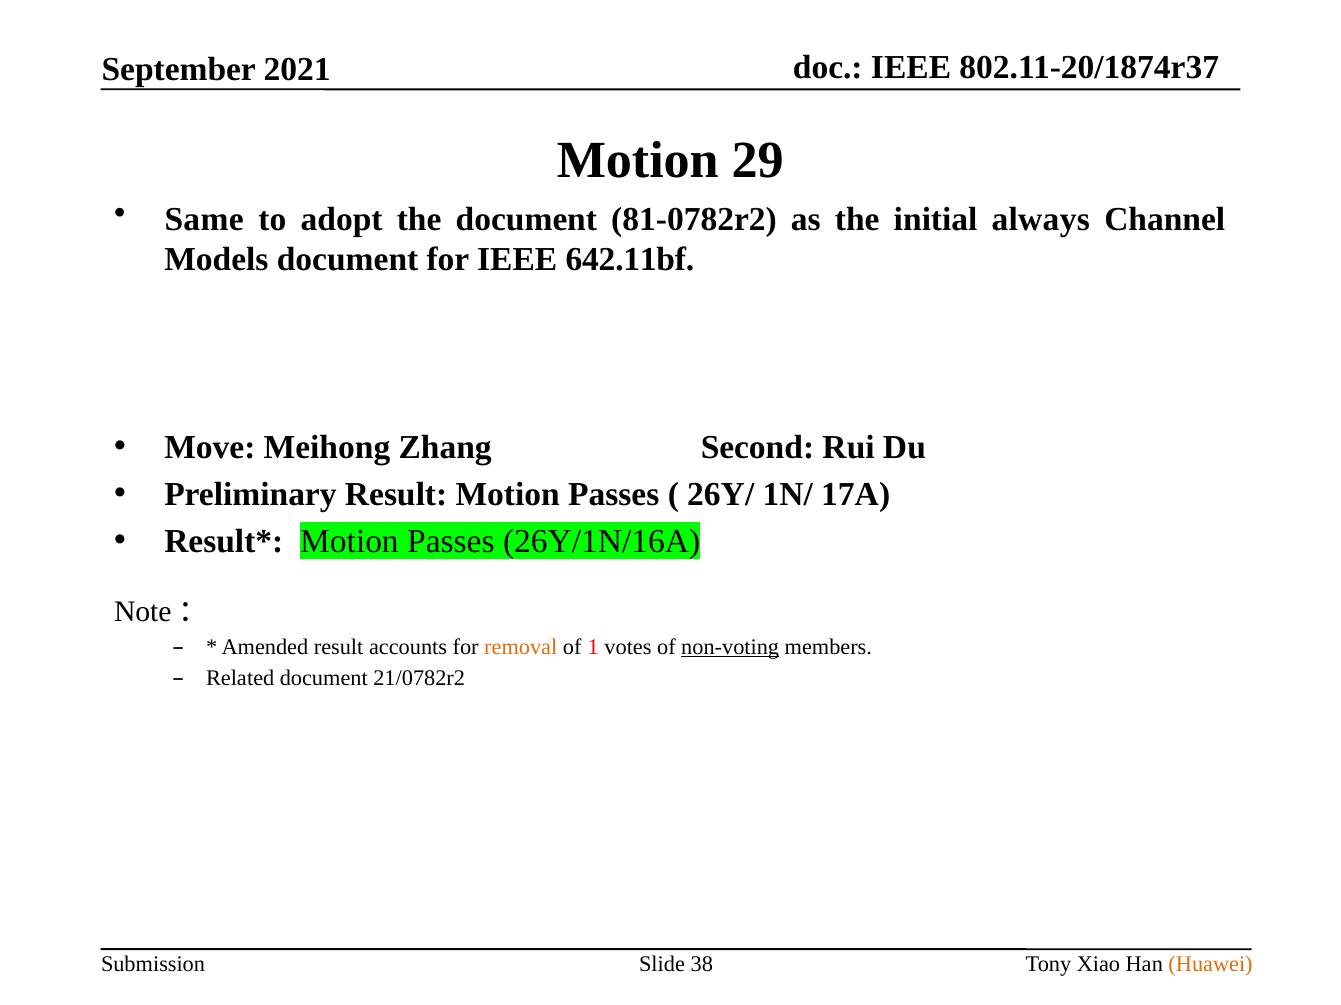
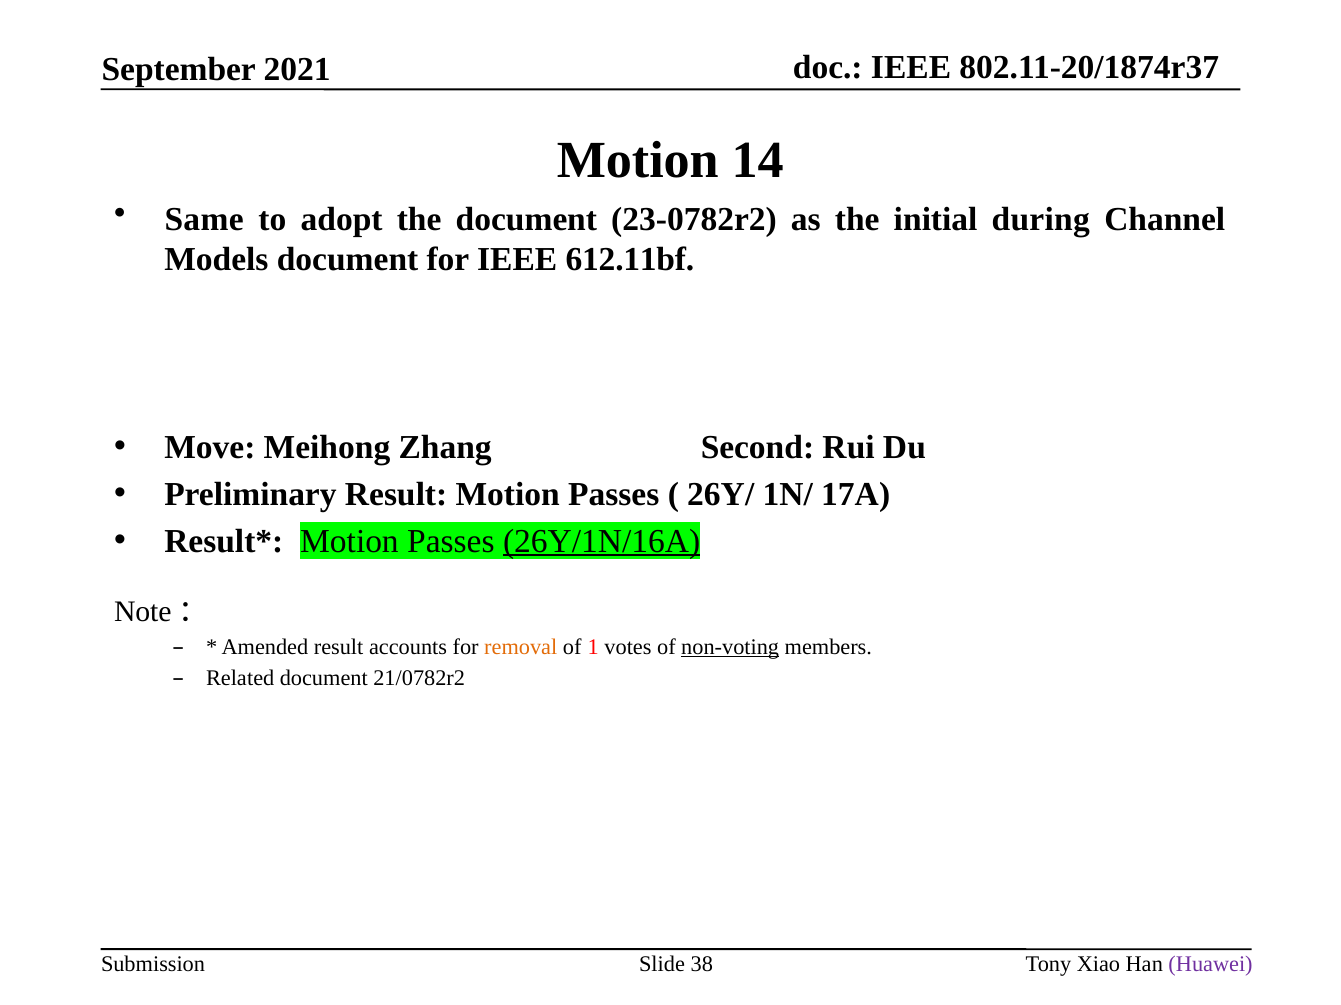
29: 29 -> 14 (758, 160)
81-0782r2: 81-0782r2 -> 23-0782r2 (694, 219)
always: always -> during (1041, 219)
642.11bf: 642.11bf -> 612.11bf (630, 259)
26Y/1N/16A underline: none -> present (602, 541)
Huawei colour: orange -> purple (1211, 965)
